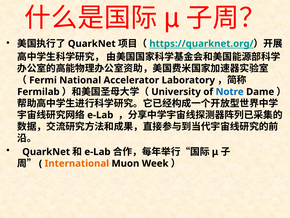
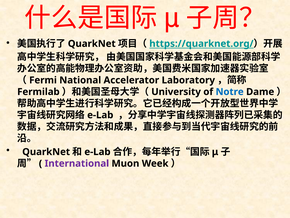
International colour: orange -> purple (77, 163)
